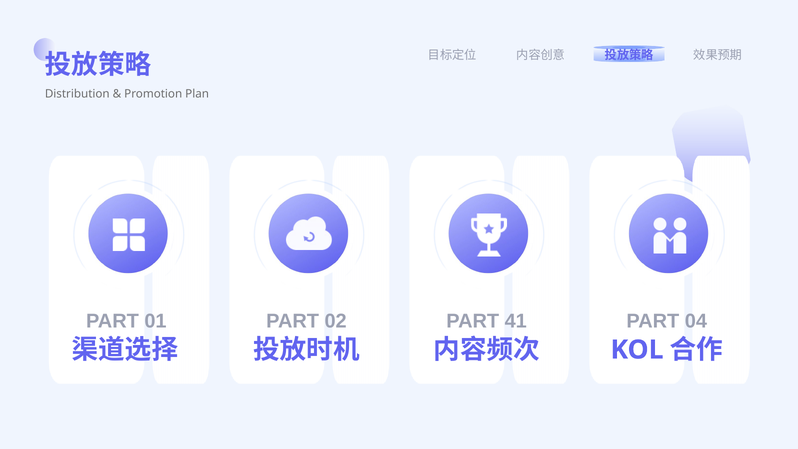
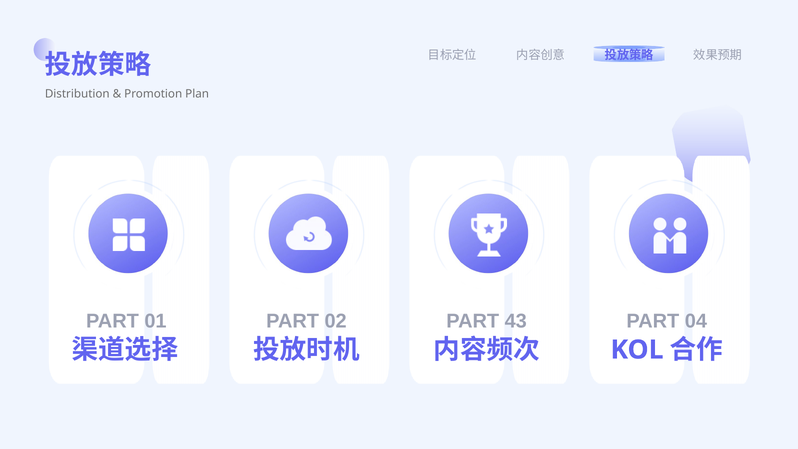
41: 41 -> 43 (516, 321)
